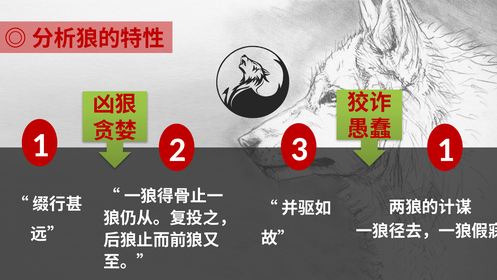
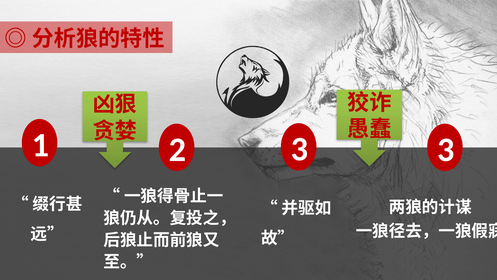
2 1: 1 -> 3 (446, 150)
